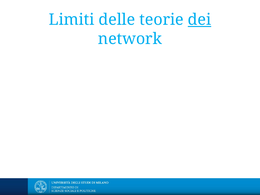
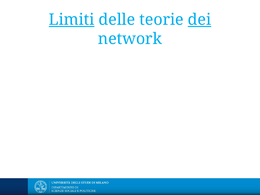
Limiti underline: none -> present (72, 20)
